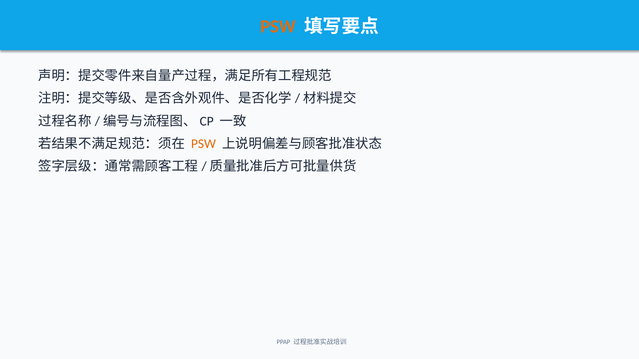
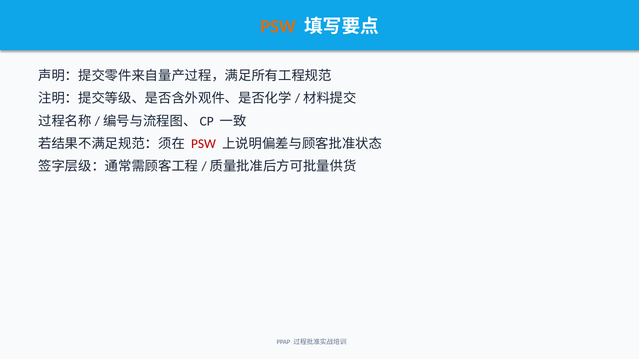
PSW colour: orange -> red (203, 144)
